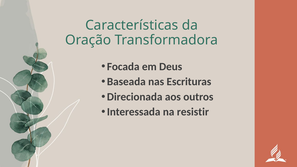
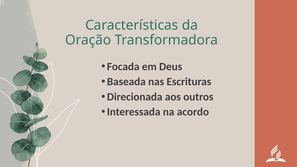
resistir: resistir -> acordo (193, 112)
